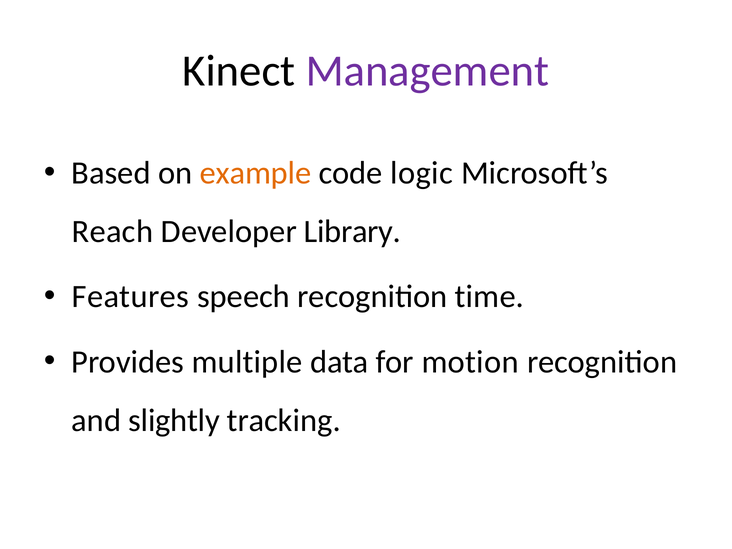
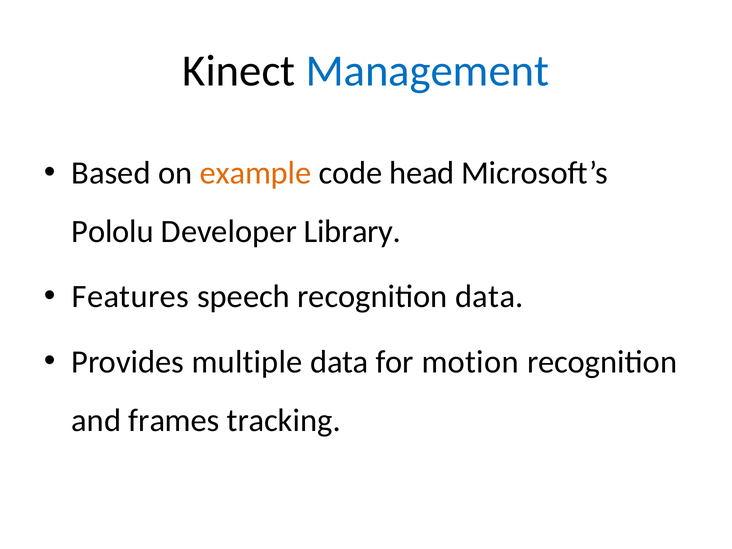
Management colour: purple -> blue (427, 71)
logic: logic -> head (422, 173)
Reach: Reach -> Pololu (113, 232)
recognition time: time -> data (489, 297)
slightly: slightly -> frames (174, 420)
